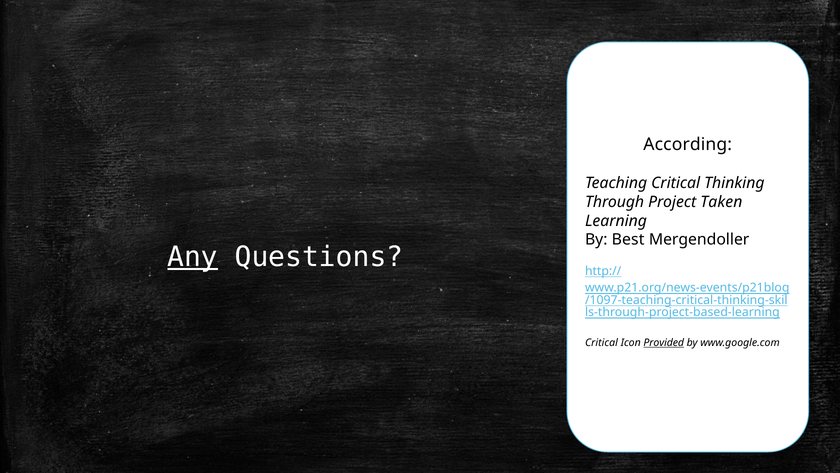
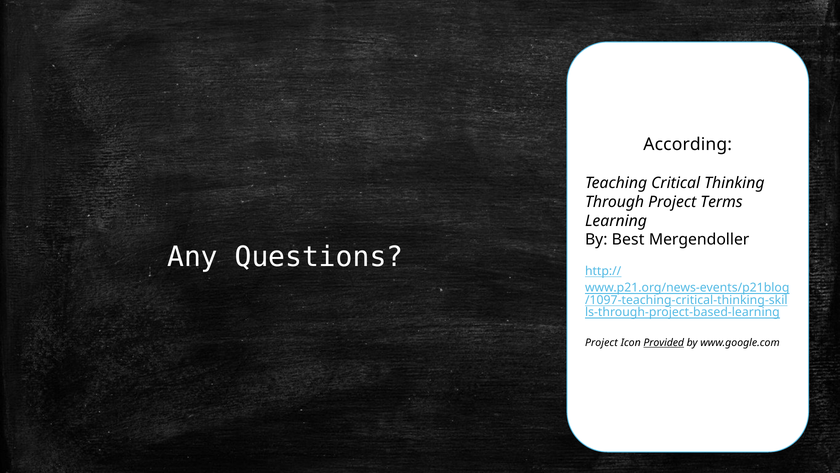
Taken: Taken -> Terms (721, 202)
Any underline: present -> none (193, 257)
Critical: Critical -> Project (601, 342)
